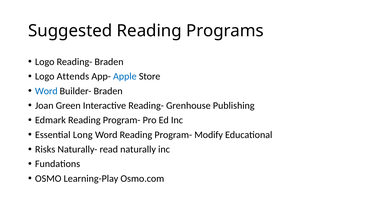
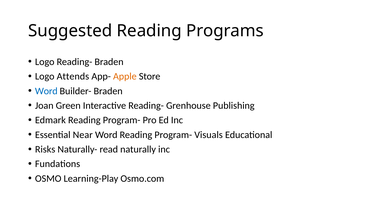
Apple colour: blue -> orange (125, 77)
Long: Long -> Near (83, 135)
Modify: Modify -> Visuals (209, 135)
